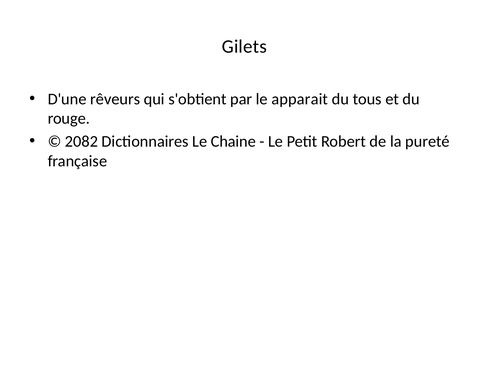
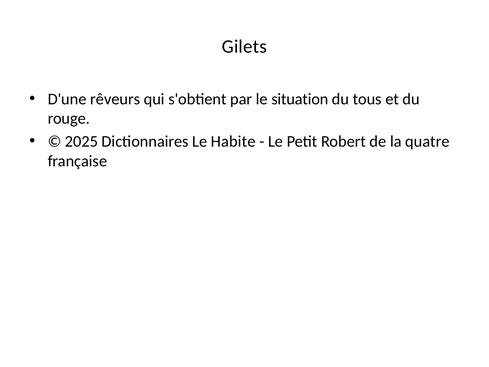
apparait: apparait -> situation (300, 99)
2082: 2082 -> 2025 (81, 141)
Chaine: Chaine -> Habite (233, 141)
pureté: pureté -> quatre (427, 141)
